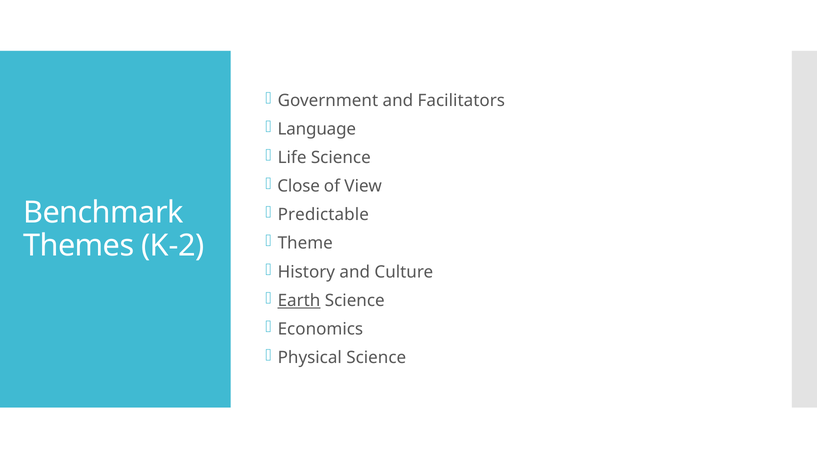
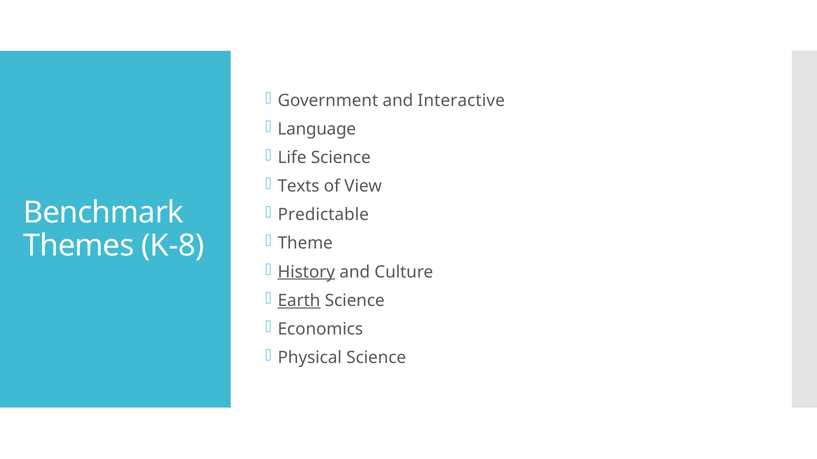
Facilitators: Facilitators -> Interactive (461, 101)
Close: Close -> Texts (299, 186)
K-2: K-2 -> K-8 (173, 246)
History underline: none -> present (306, 272)
